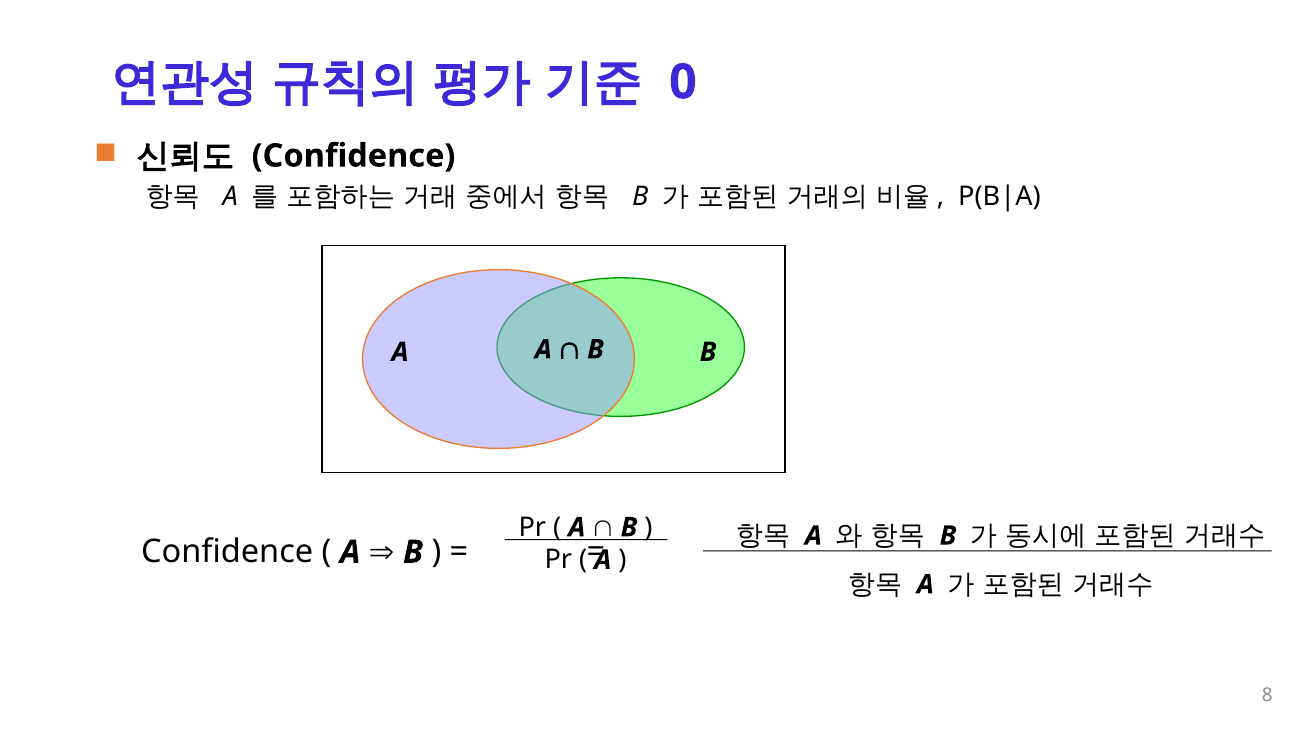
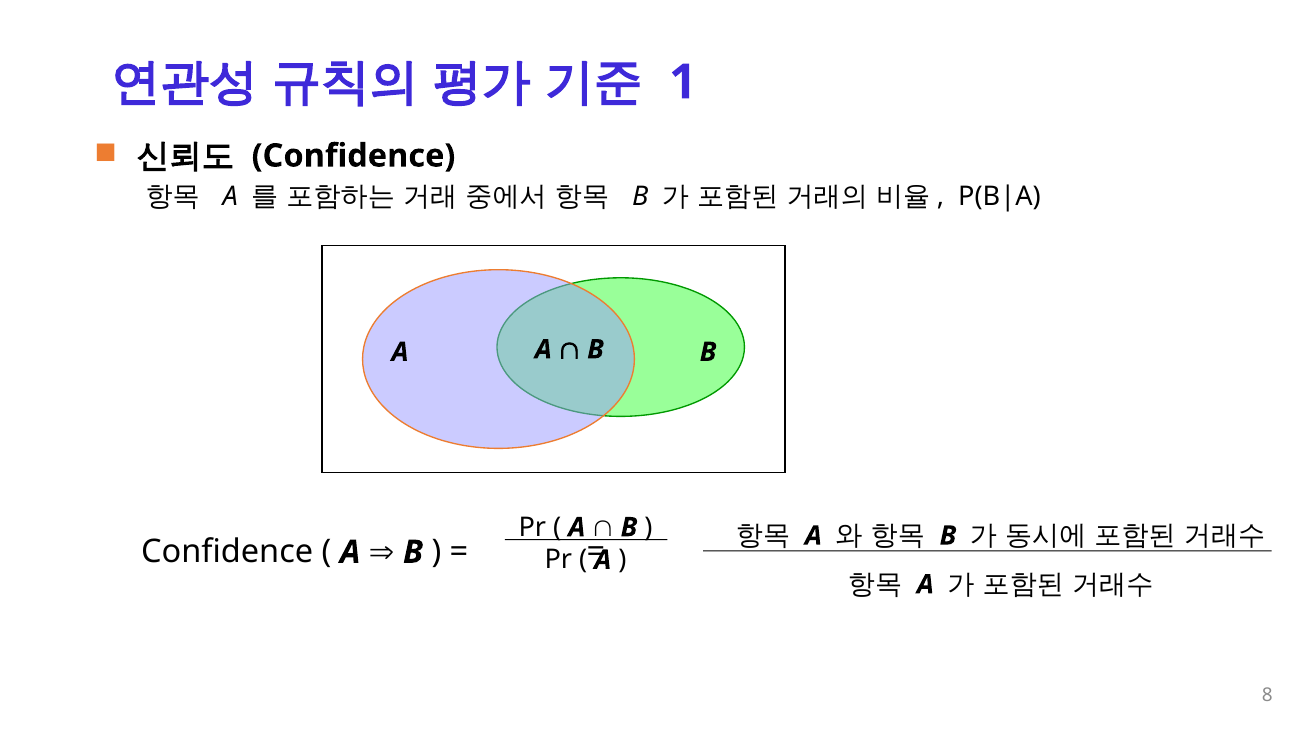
0: 0 -> 1 (683, 82)
